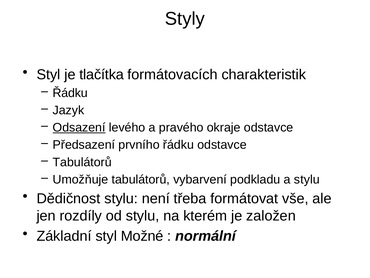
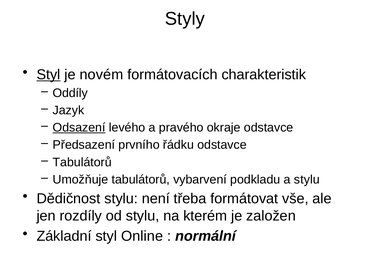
Styl underline: none -> present (48, 75)
tlačítka: tlačítka -> novém (101, 75)
Řádku: Řádku -> Oddíly (70, 93)
Možné: Možné -> Online (142, 236)
